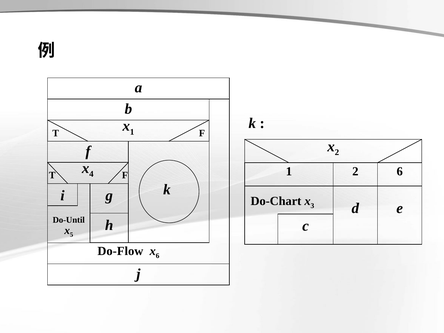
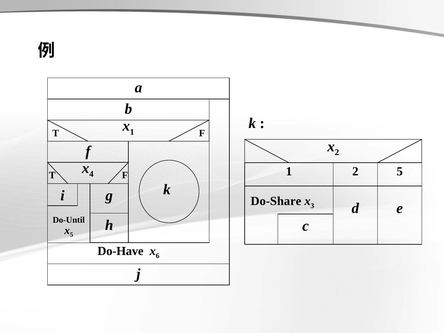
2 6: 6 -> 5 (400, 171)
Do-Chart: Do-Chart -> Do-Share (276, 201)
Do-Flow: Do-Flow -> Do-Have (120, 251)
